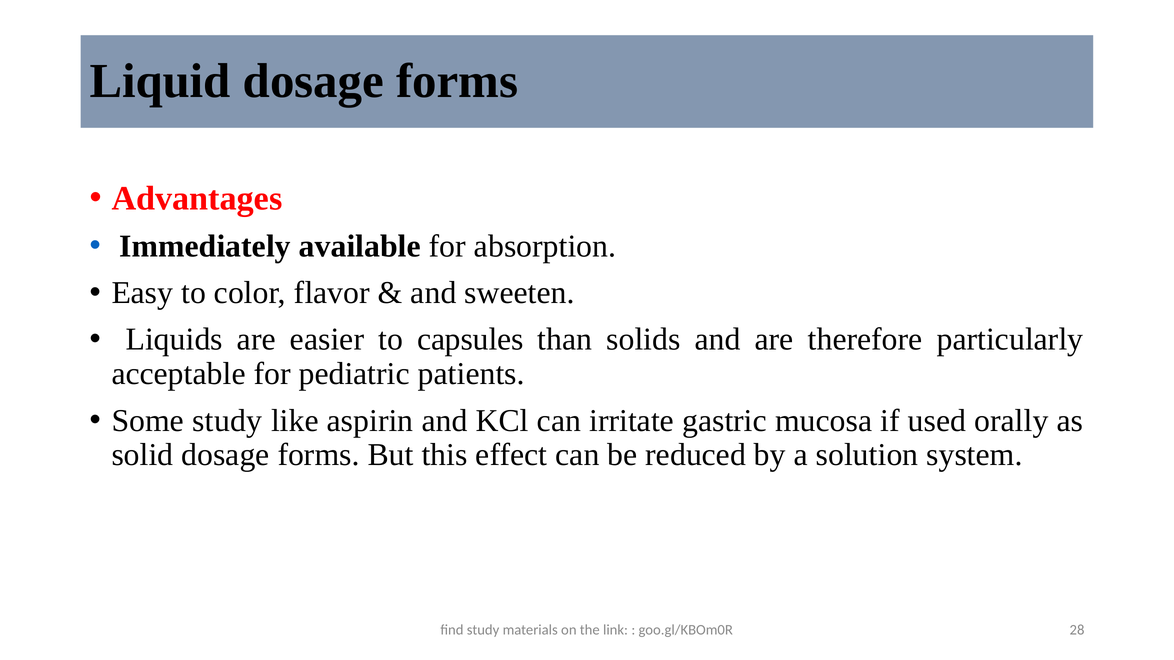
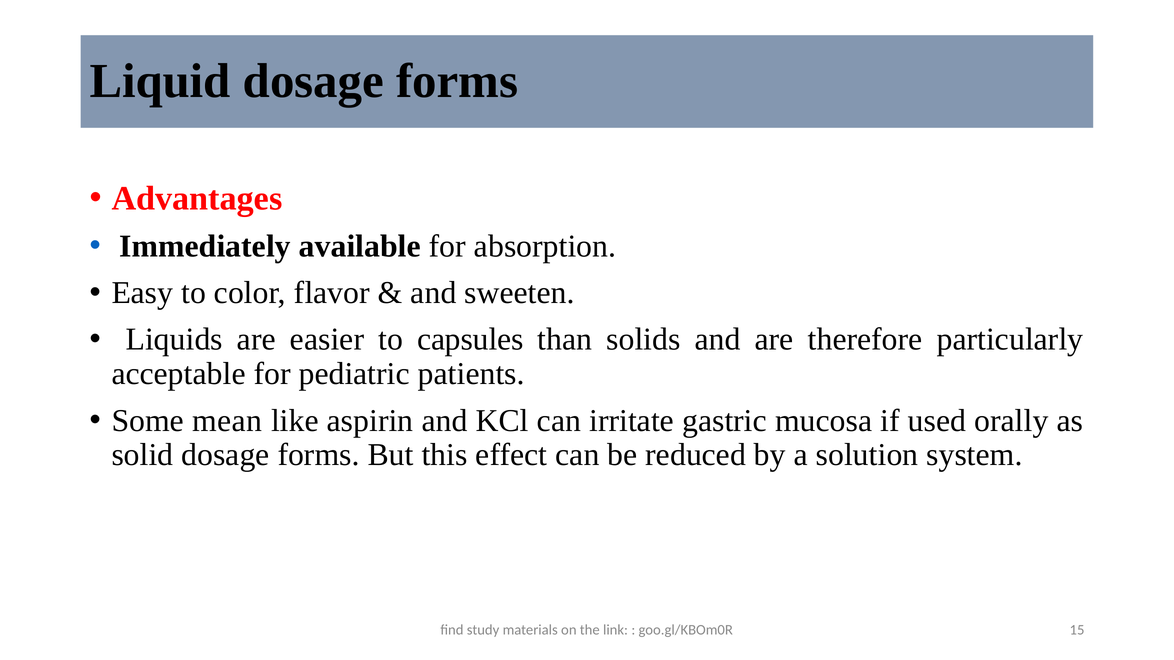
Some study: study -> mean (227, 421)
28: 28 -> 15 (1077, 631)
